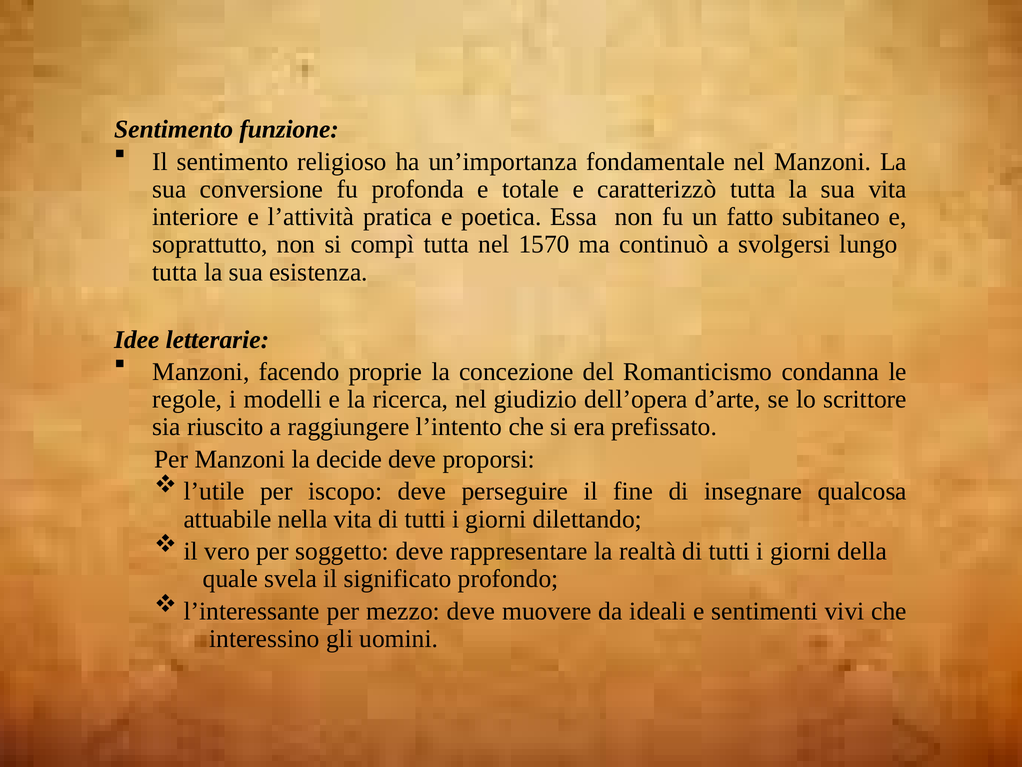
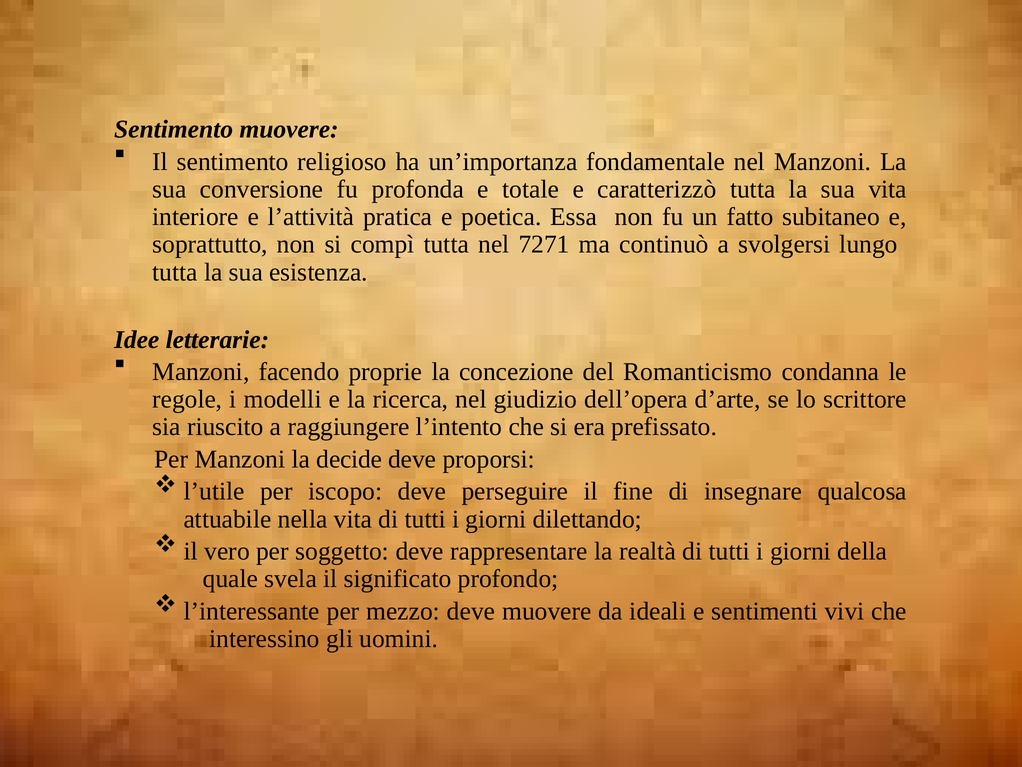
Sentimento funzione: funzione -> muovere (289, 129)
1570: 1570 -> 7271 (544, 244)
